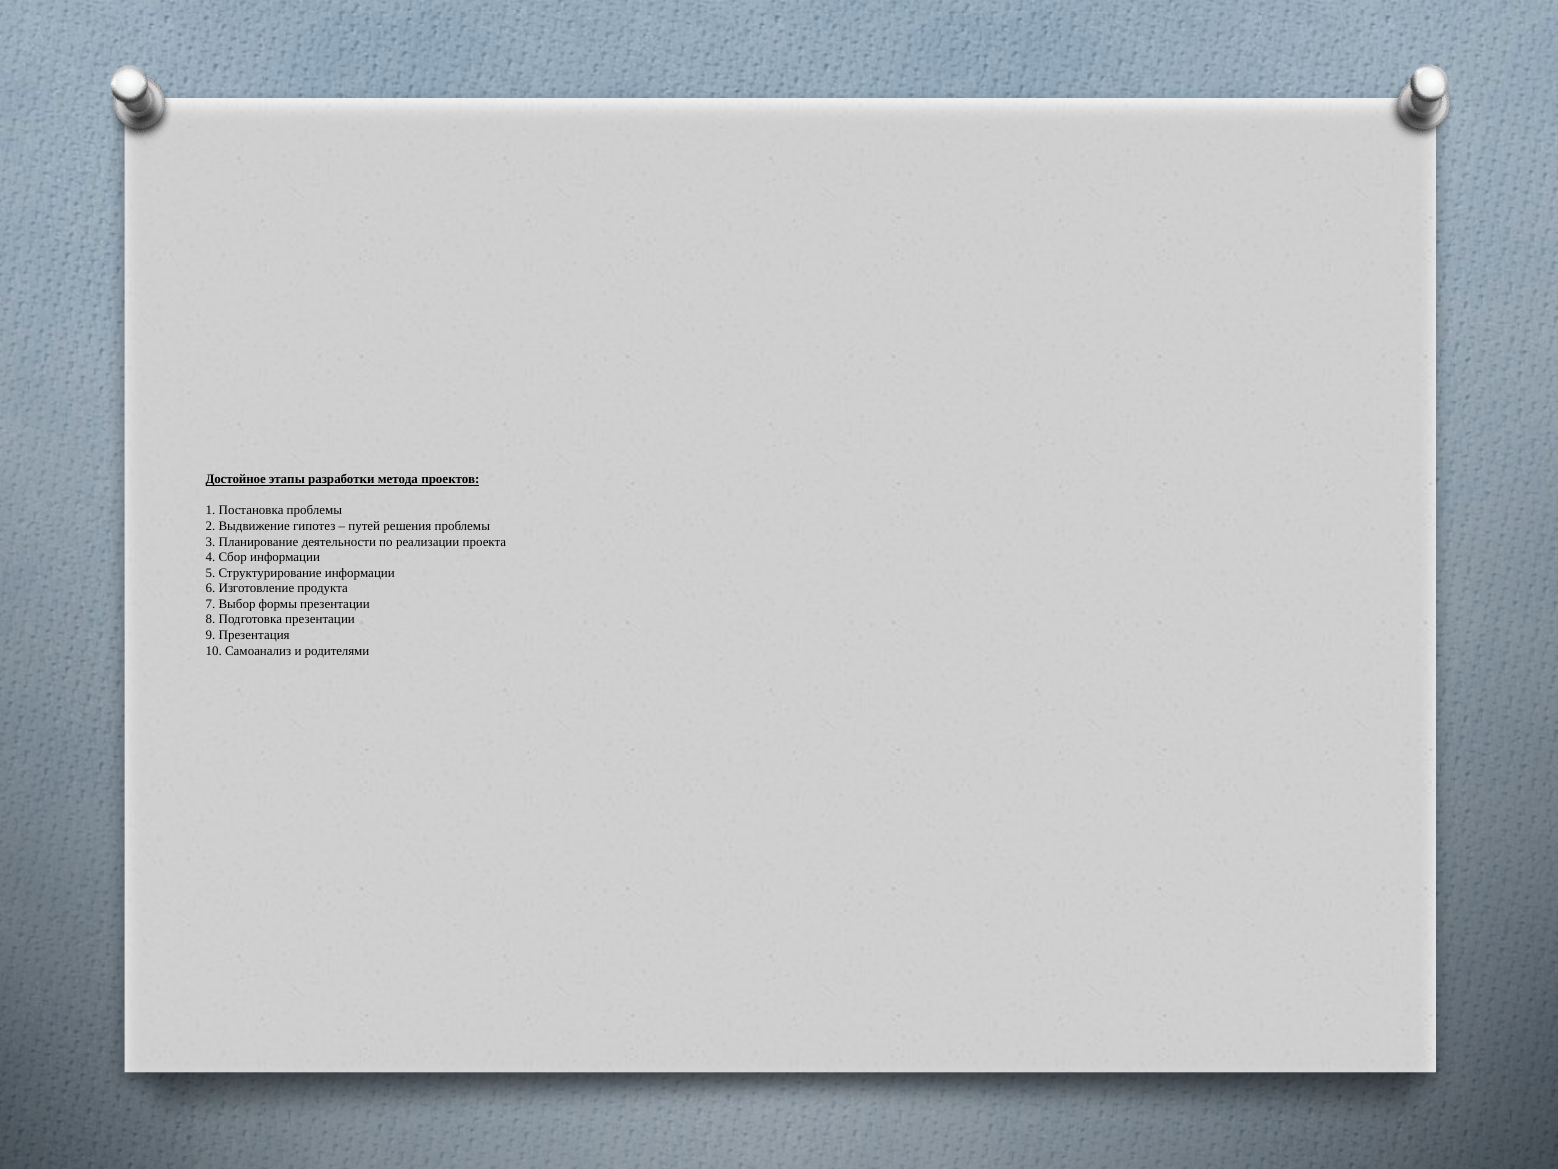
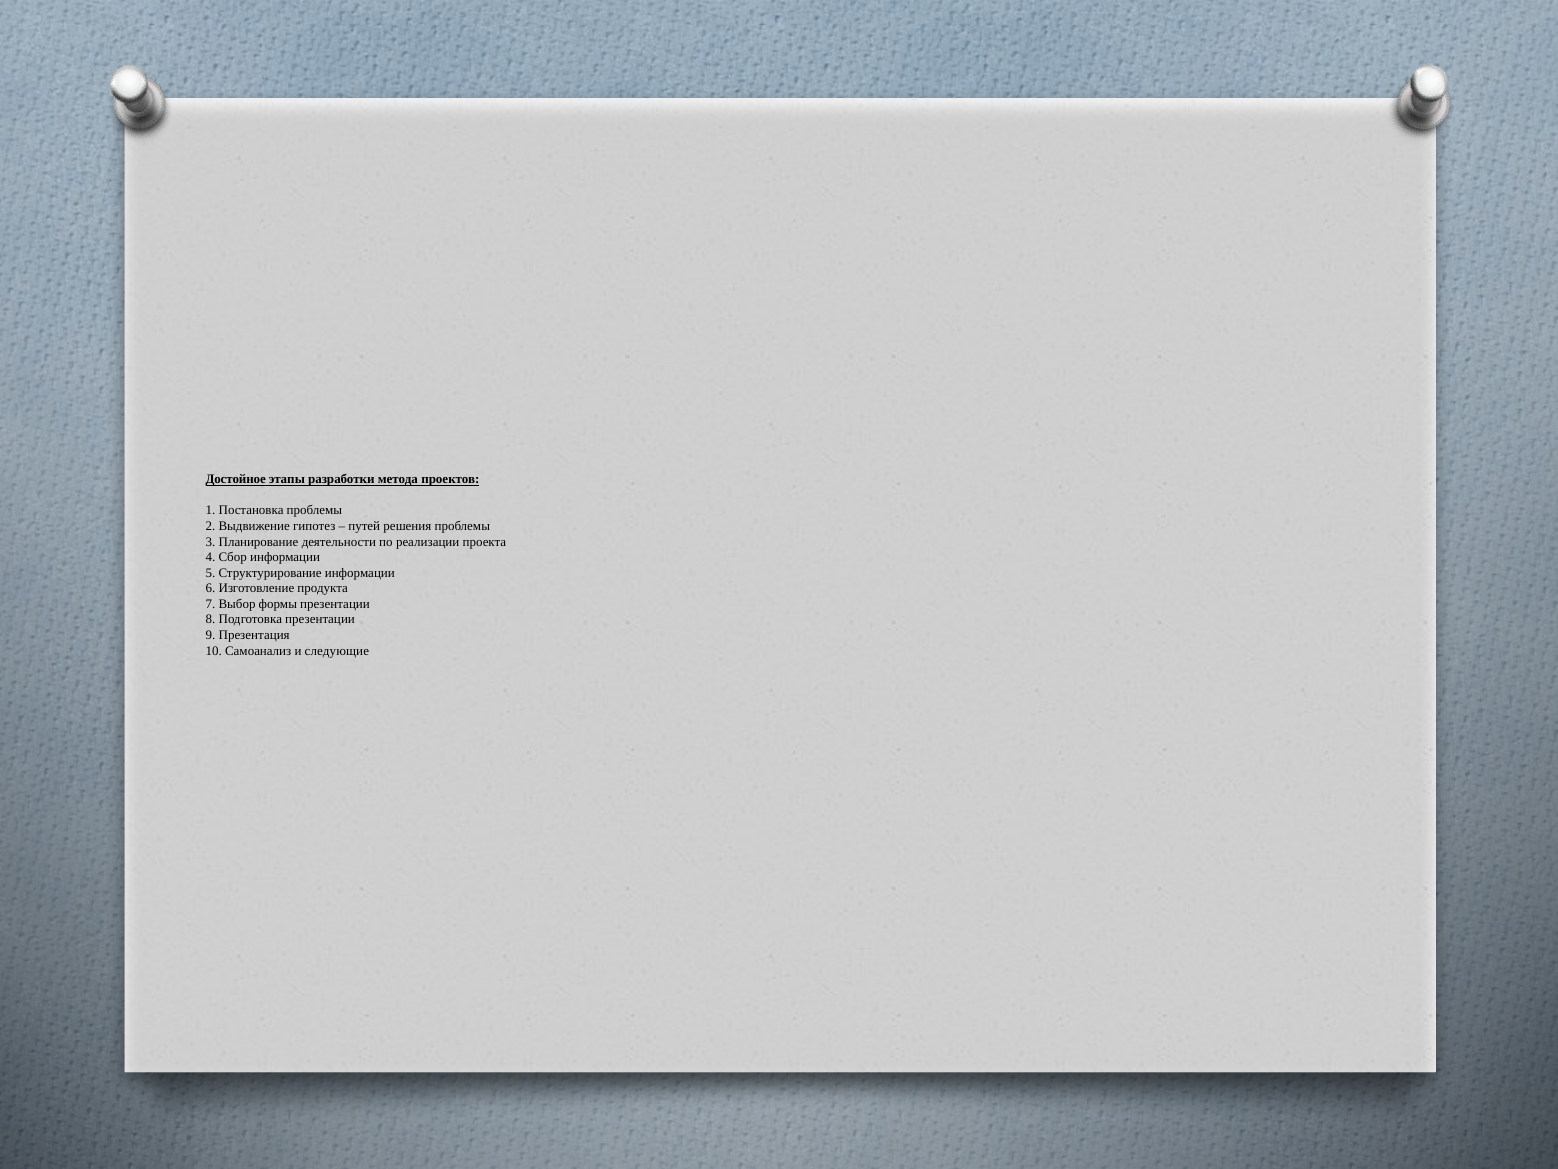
родителями: родителями -> следующие (337, 651)
